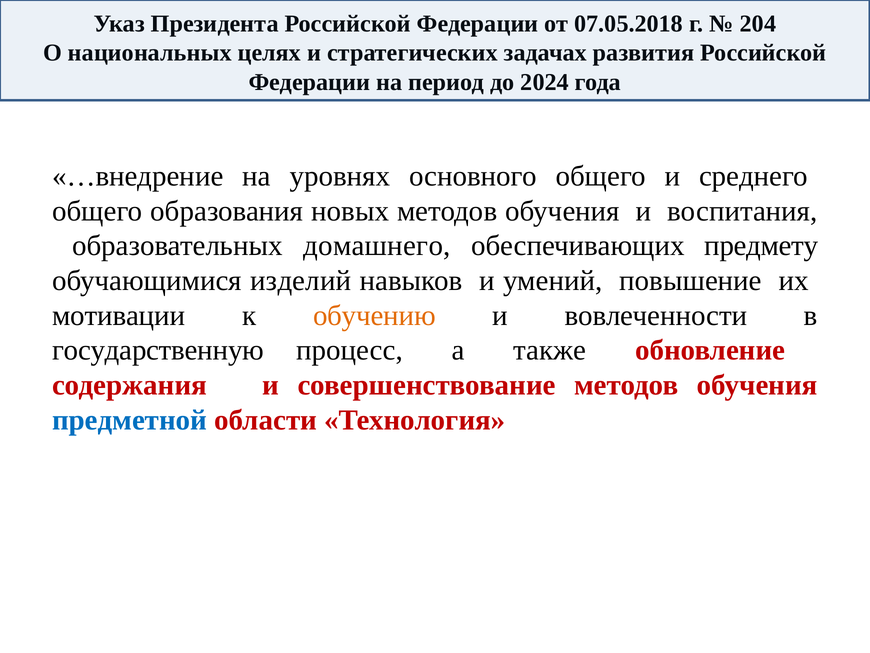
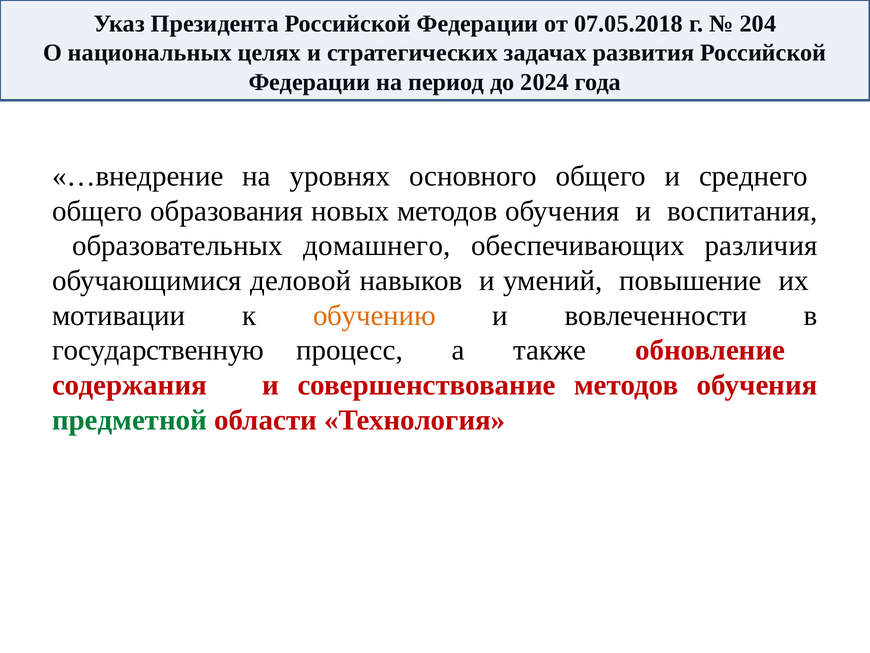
предмету: предмету -> различия (761, 246)
изделий: изделий -> деловой (301, 280)
предметной colour: blue -> green (130, 420)
